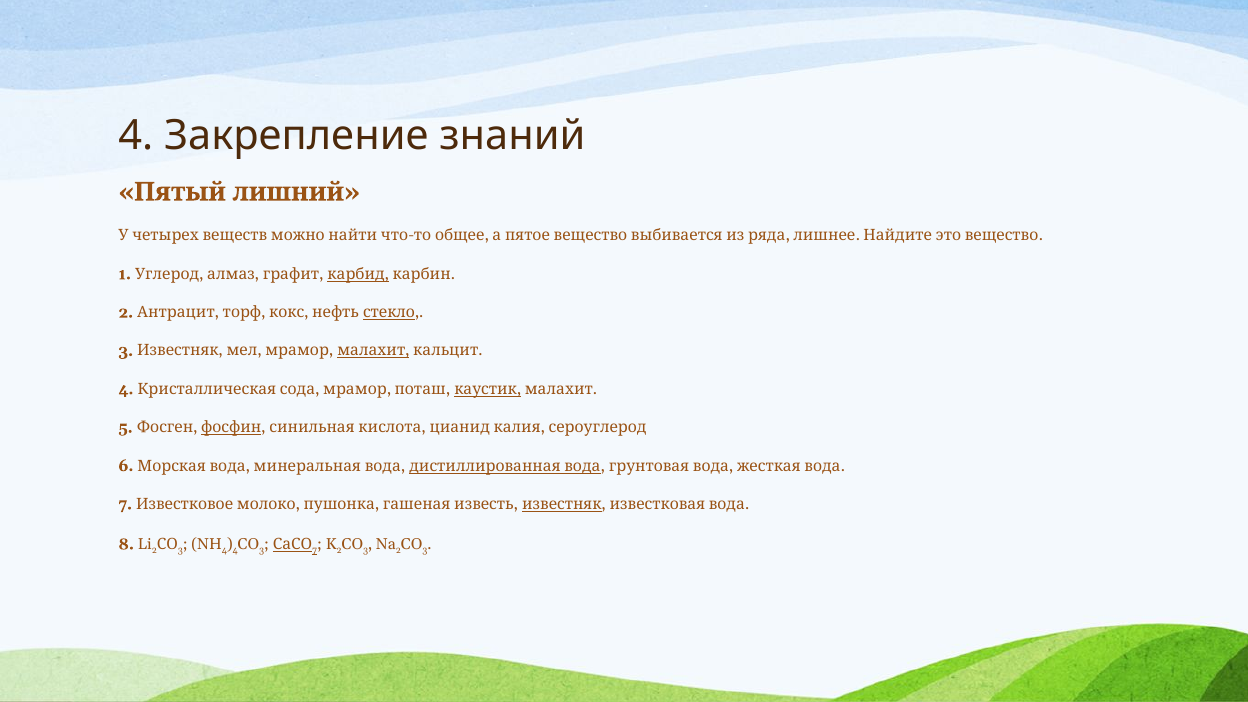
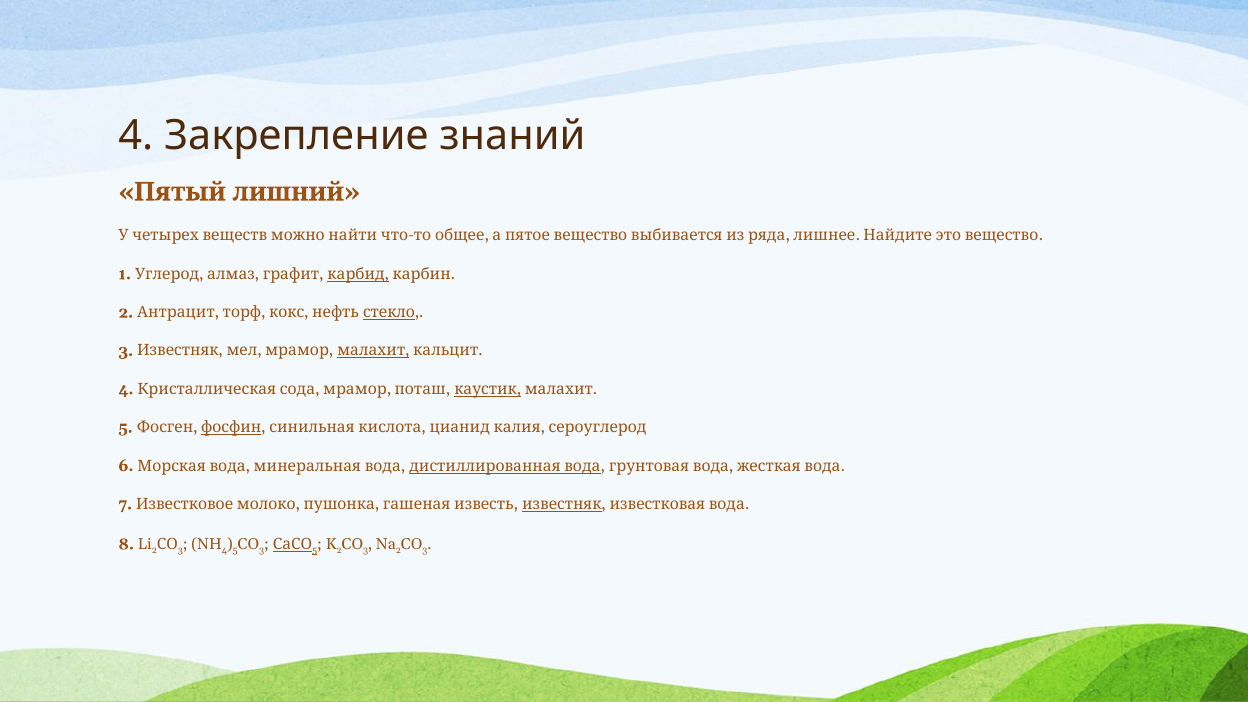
4: 4 -> 5 (235, 550)
7: 7 -> 5 (315, 550)
